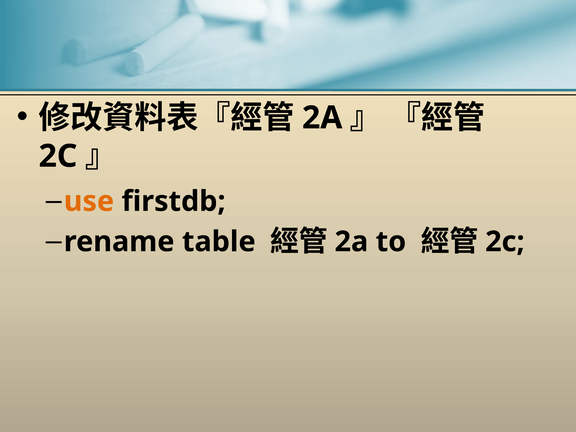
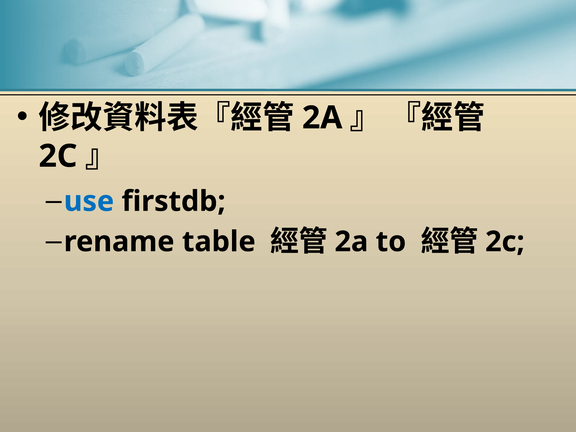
use colour: orange -> blue (89, 201)
